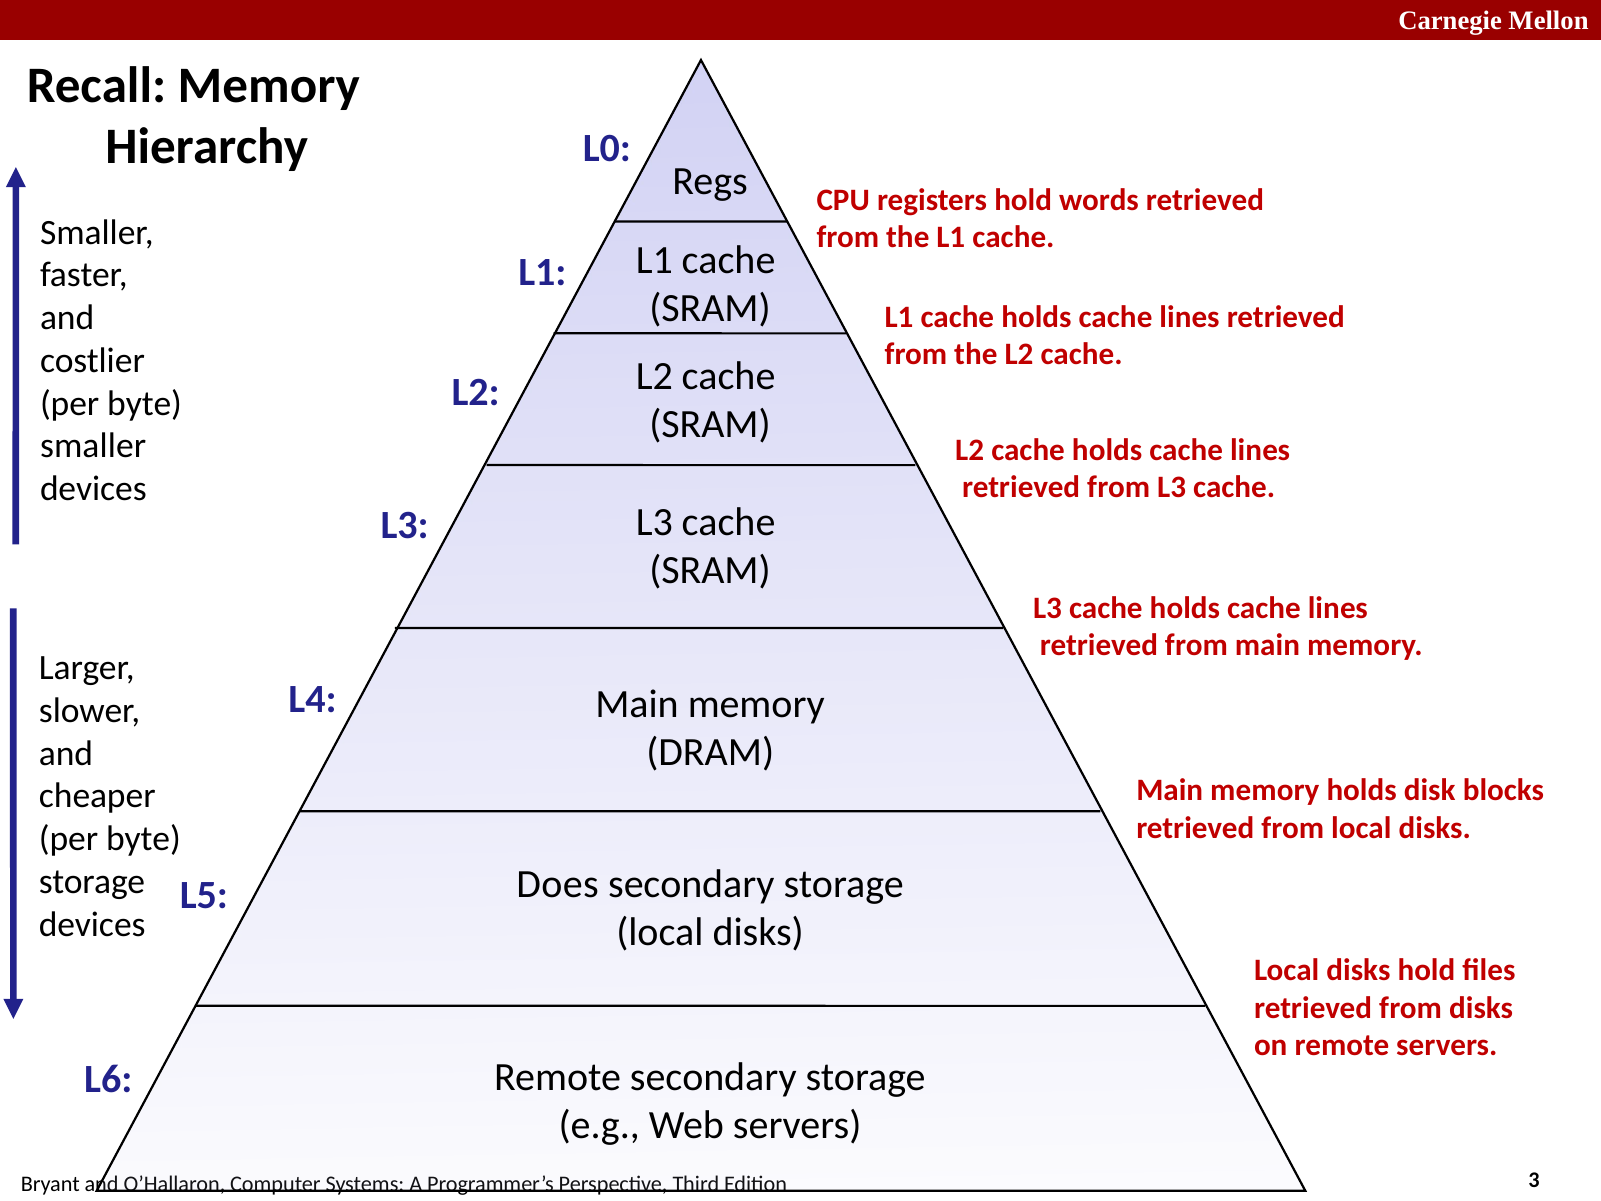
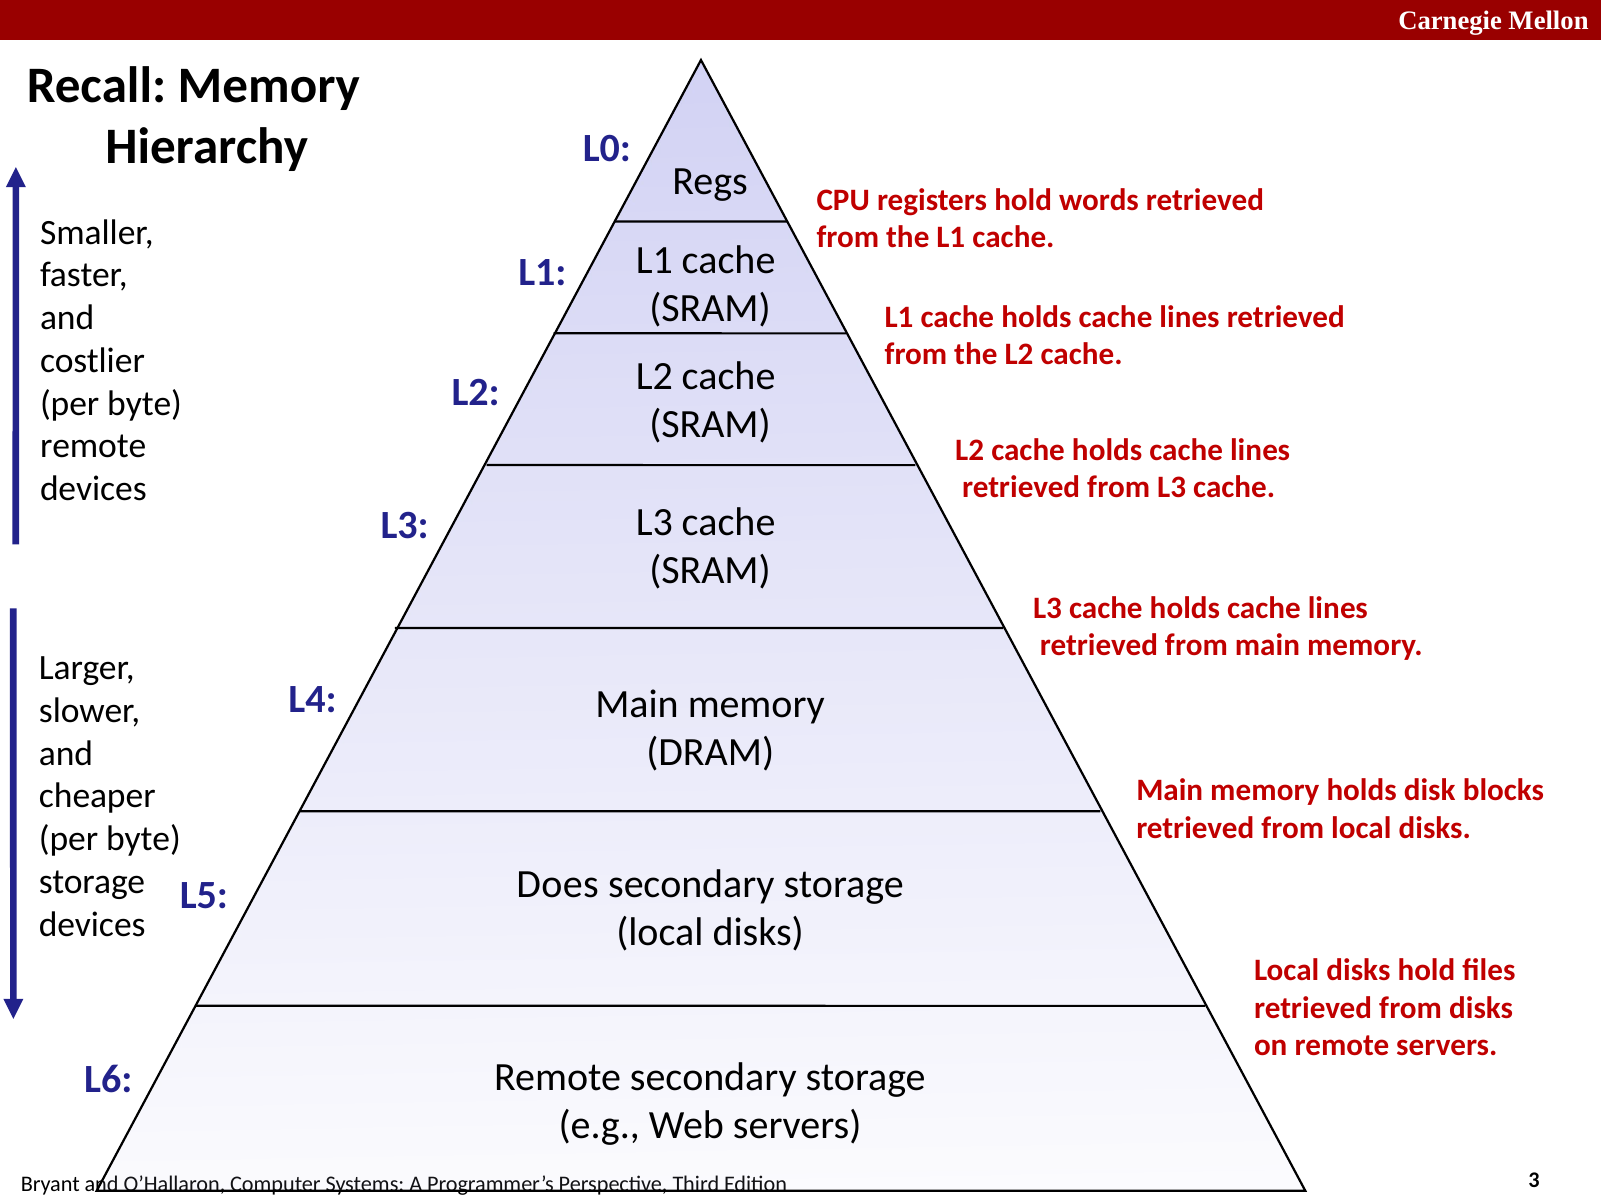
smaller: smaller -> remote (93, 446)
